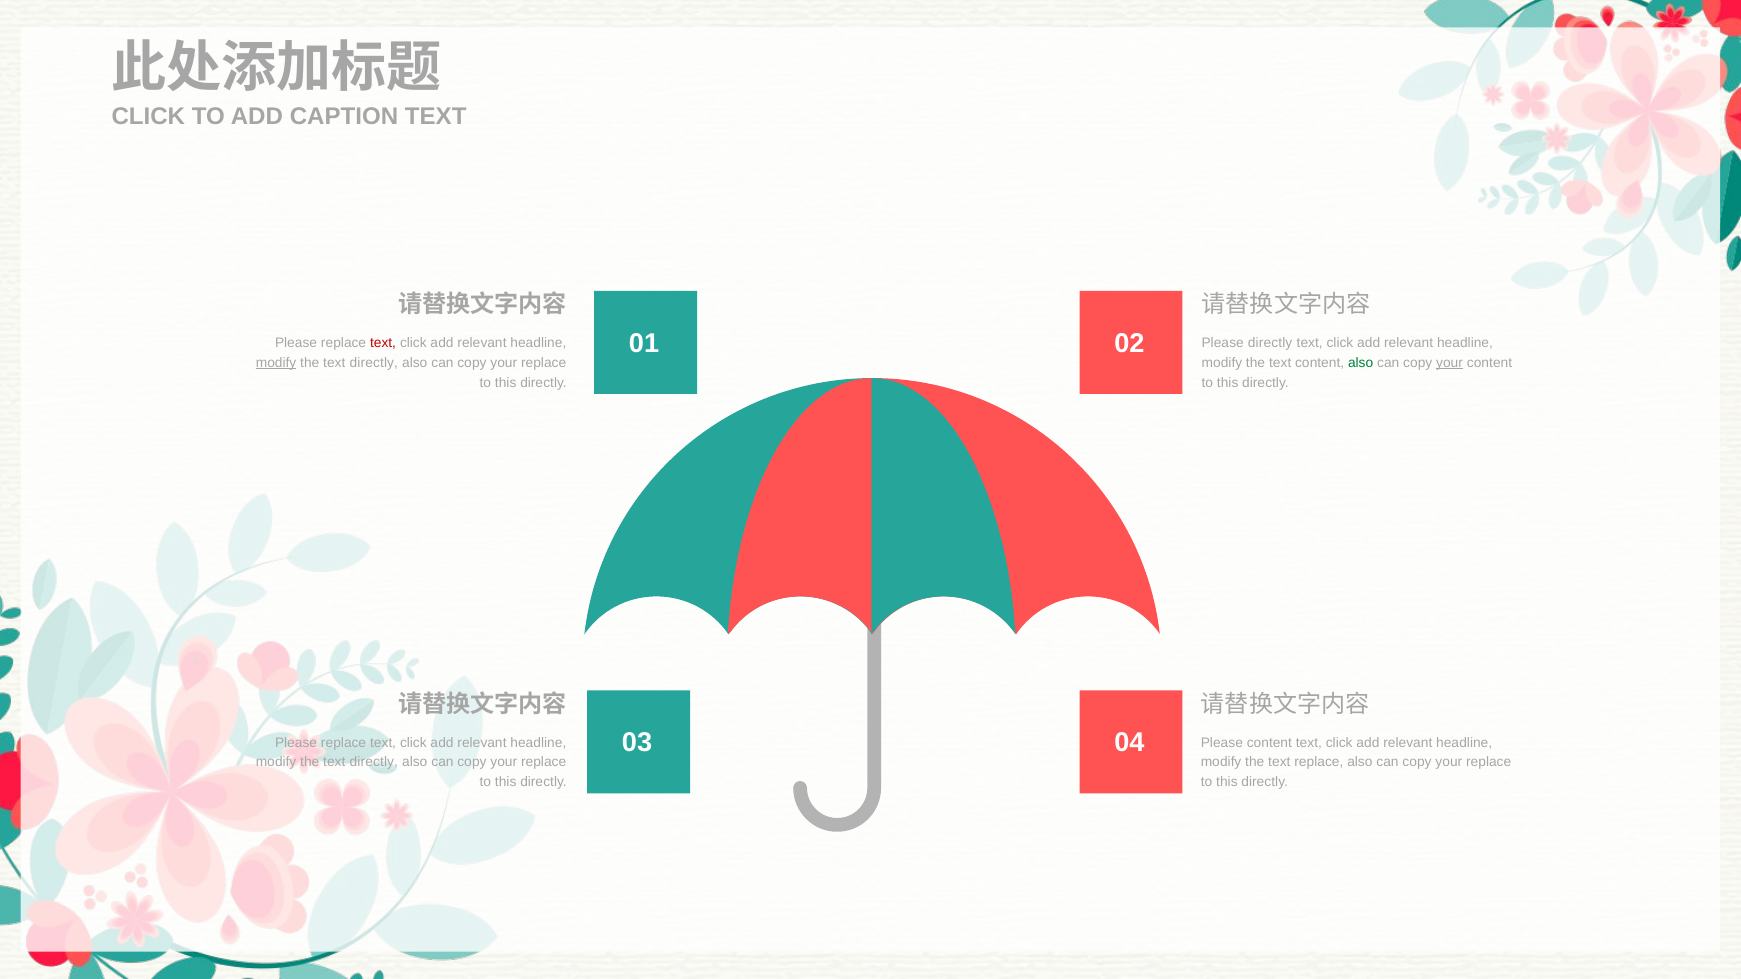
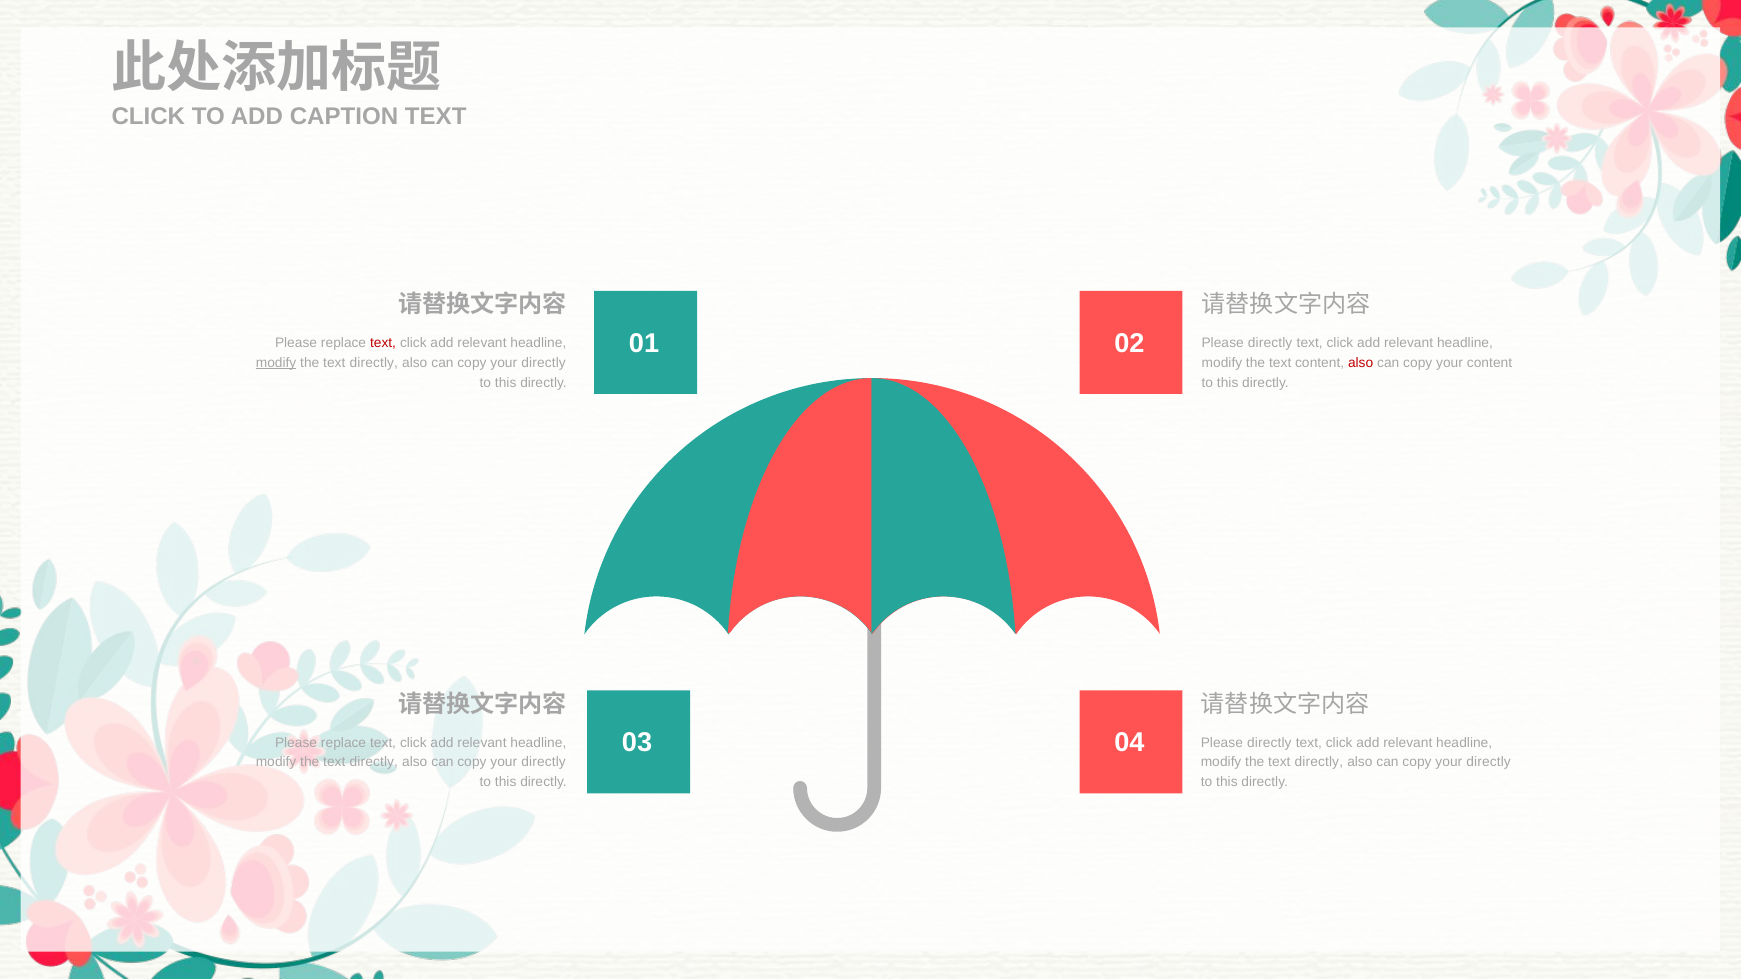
replace: replace -> directly (544, 363)
also colour: green -> red (1361, 363)
your underline: present -> none (1450, 363)
content: content -> directly (1269, 743)
replace: replace -> directly (544, 763)
replace: replace -> directly (1319, 763)
replace: replace -> directly (1489, 763)
